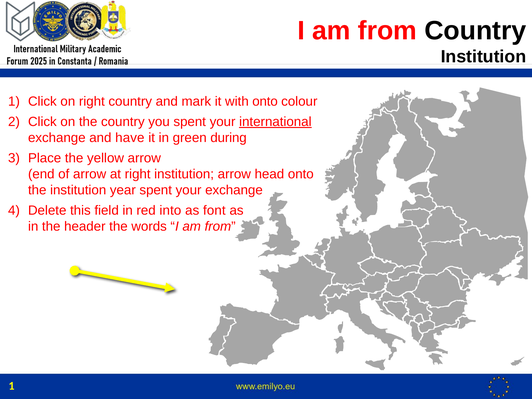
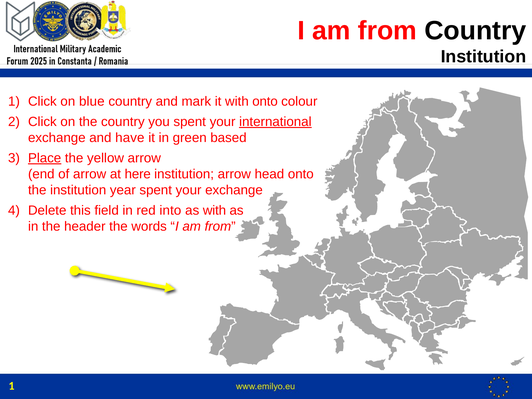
on right: right -> blue (92, 101)
during: during -> based (228, 138)
Place underline: none -> present (45, 158)
at right: right -> here (138, 174)
as font: font -> with (214, 210)
